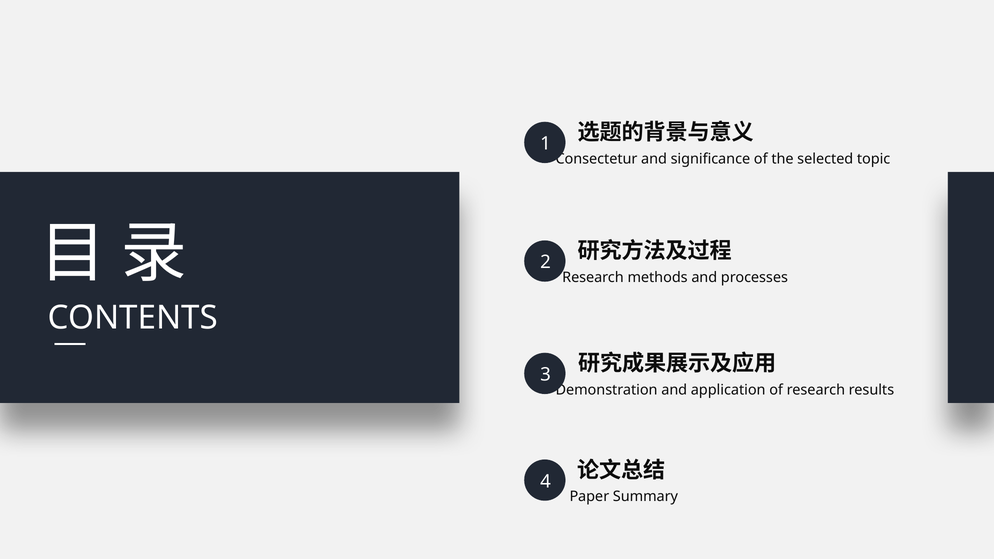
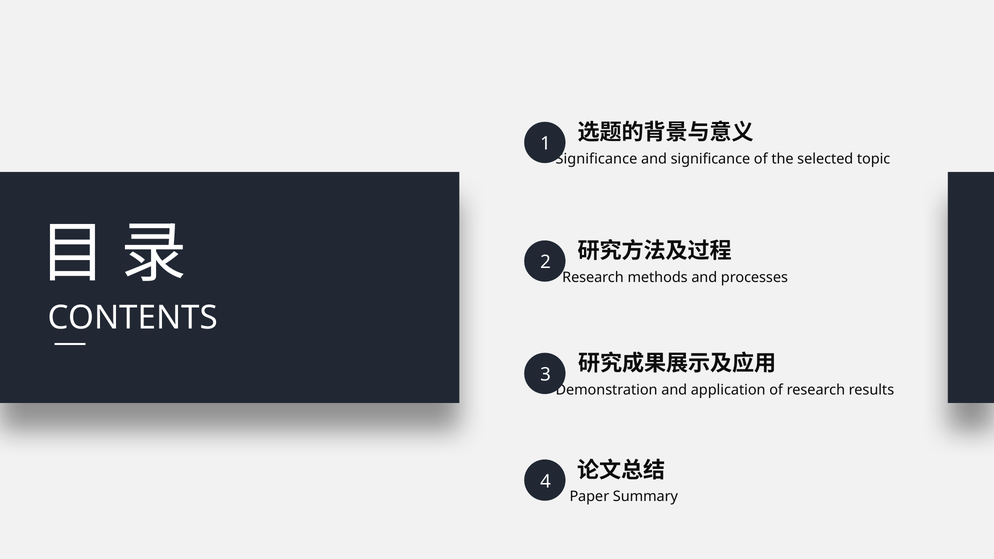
Consectetur: Consectetur -> Significance (596, 159)
